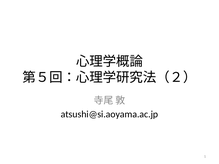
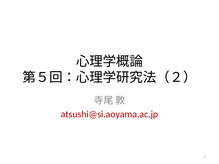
atsushi@si.aoyama.ac.jp colour: black -> red (109, 114)
